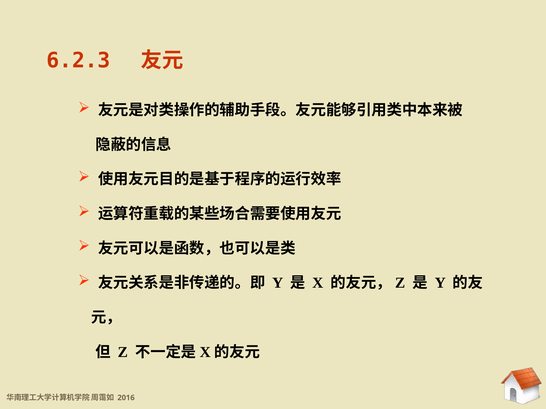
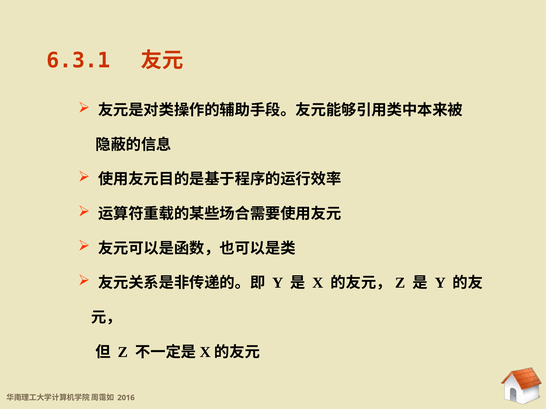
6.2.3: 6.2.3 -> 6.3.1 (78, 61)
